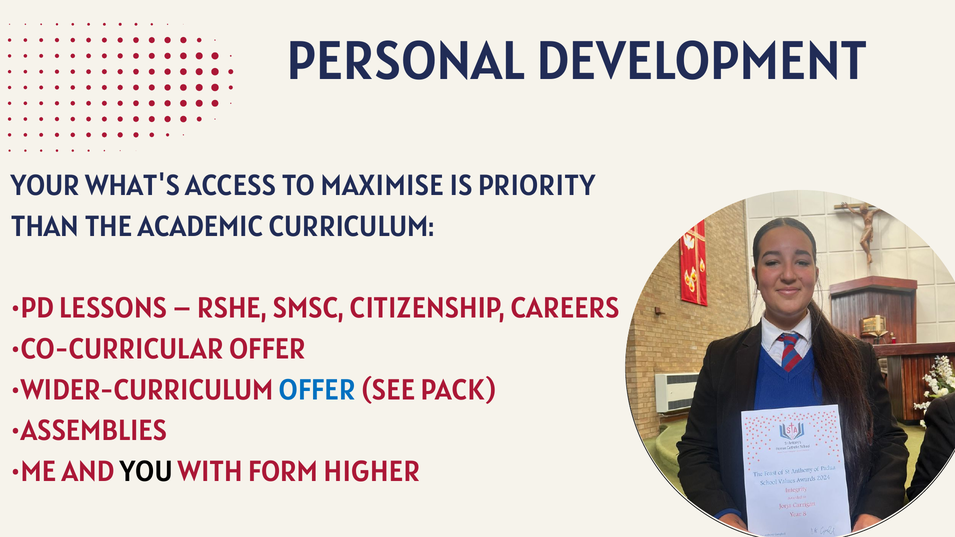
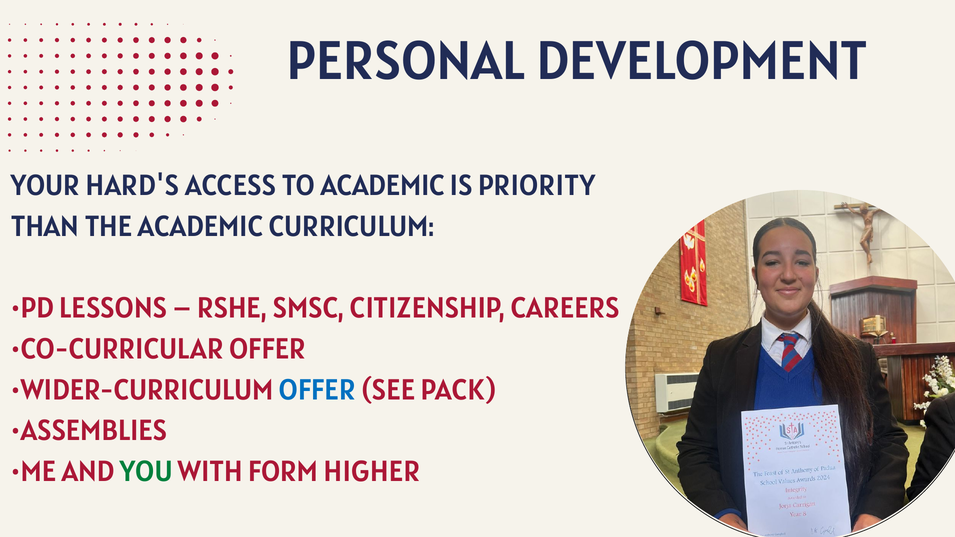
WHAT'S: WHAT'S -> HARD'S (133, 186)
TO MAXIMISE: MAXIMISE -> ACADEMIC (383, 186)
YOU colour: black -> green (146, 472)
